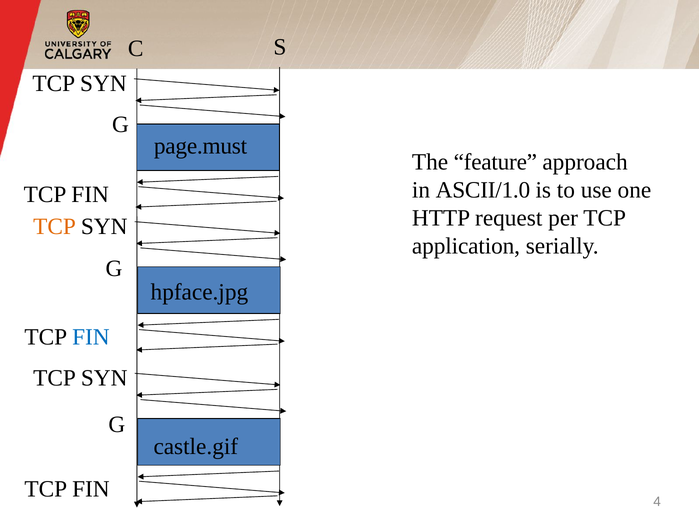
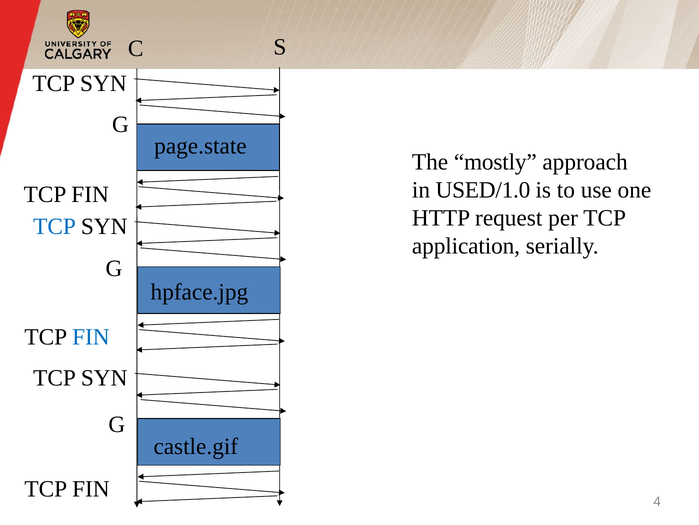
page.must: page.must -> page.state (200, 146)
feature: feature -> mostly (495, 162)
ASCII/1.0: ASCII/1.0 -> USED/1.0 (483, 190)
TCP colour: orange -> blue (55, 226)
